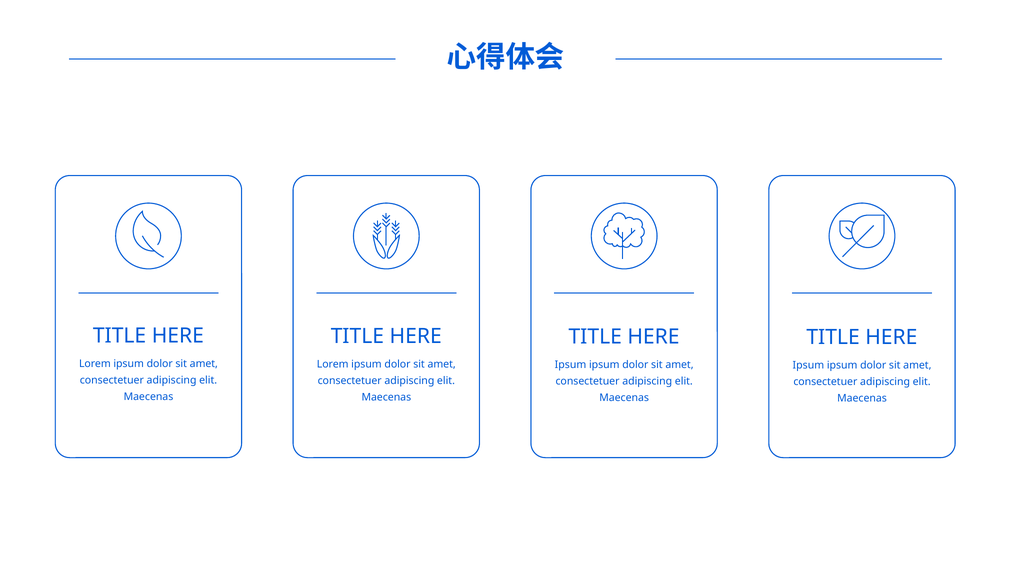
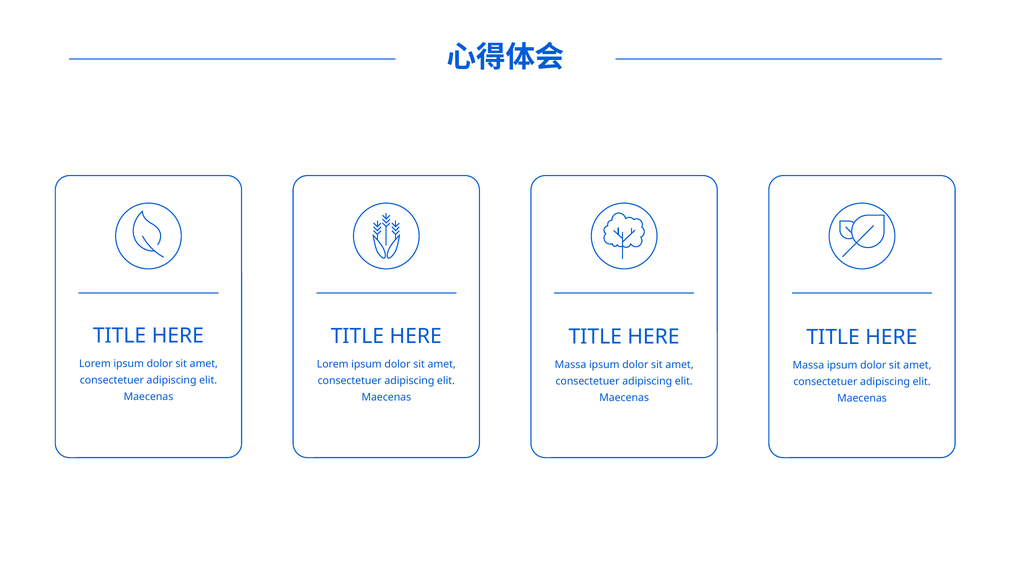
Ipsum: Ipsum -> Massa (571, 365)
Ipsum: Ipsum -> Massa (808, 365)
